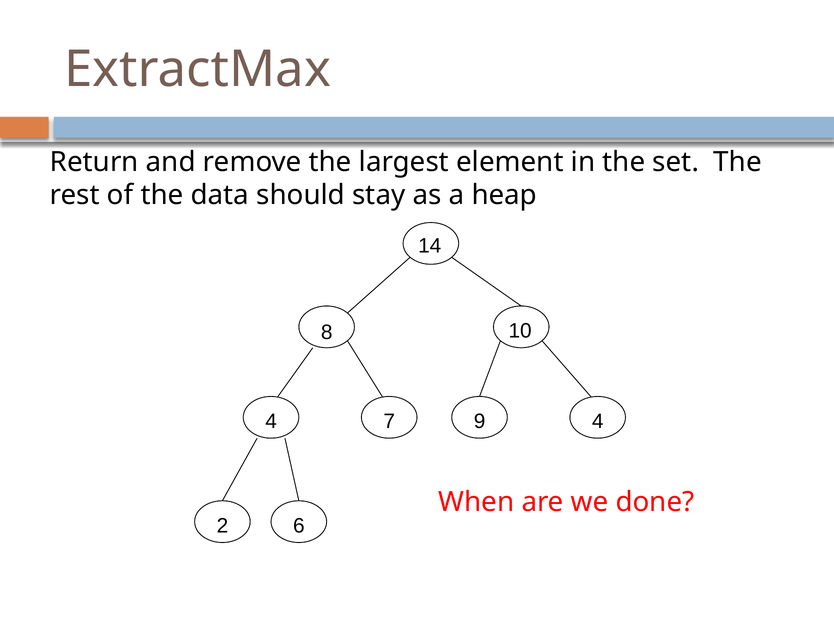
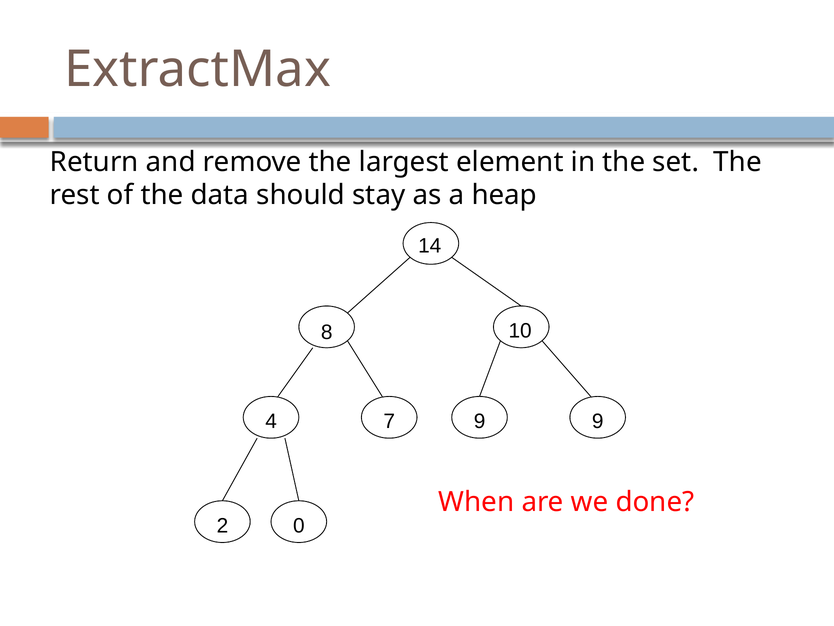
9 4: 4 -> 9 (598, 421)
6: 6 -> 0 (299, 525)
